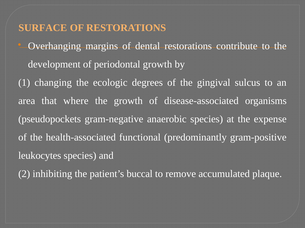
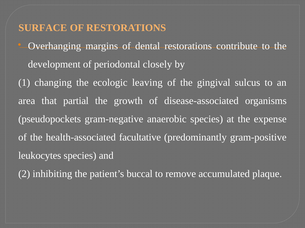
periodontal growth: growth -> closely (157, 65)
degrees: degrees -> leaving (147, 83)
where: where -> partial (76, 101)
functional: functional -> facultative (140, 138)
